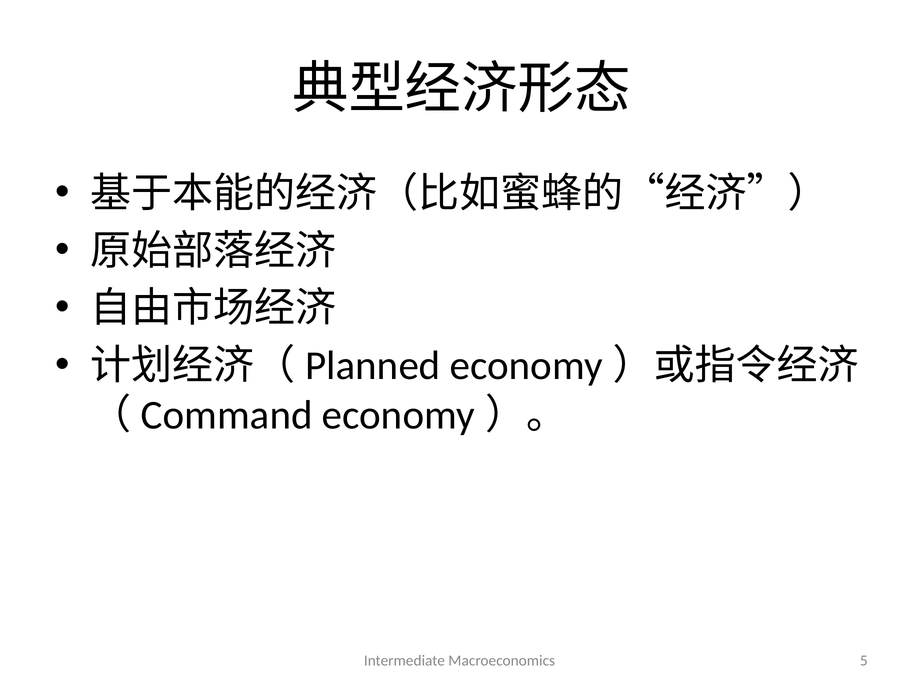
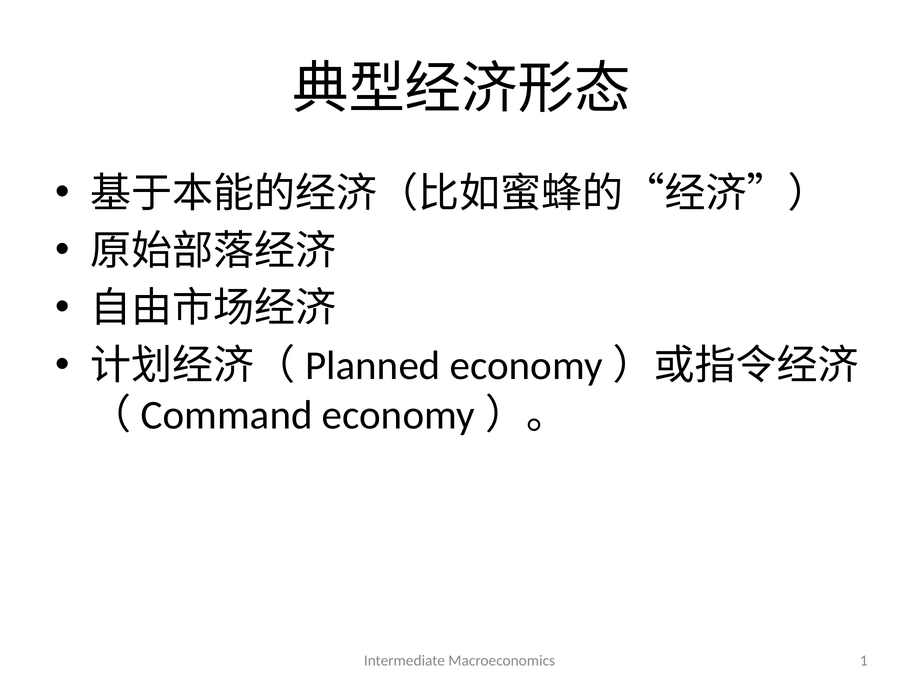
5: 5 -> 1 (864, 661)
